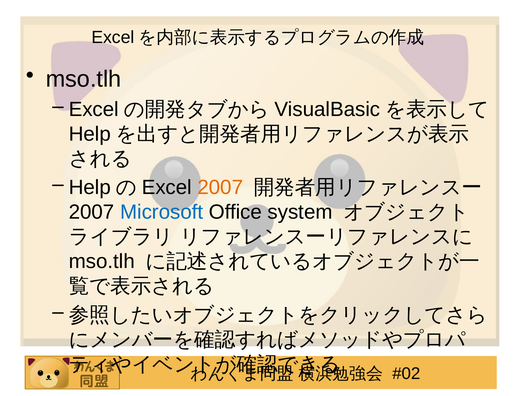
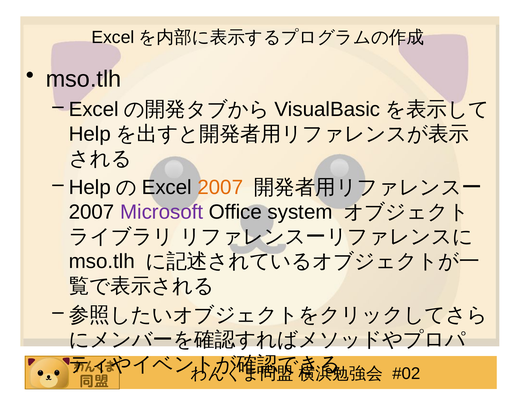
Microsoft colour: blue -> purple (162, 212)
